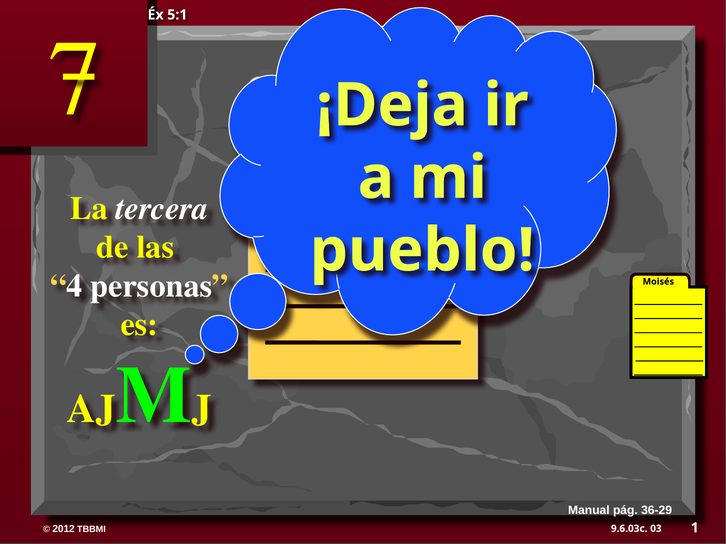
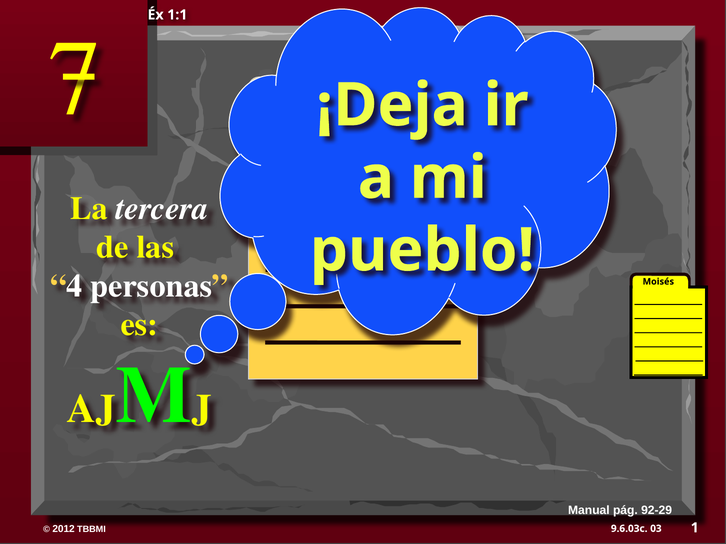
5:1: 5:1 -> 1:1 (177, 15)
36-29: 36-29 -> 92-29 (657, 511)
